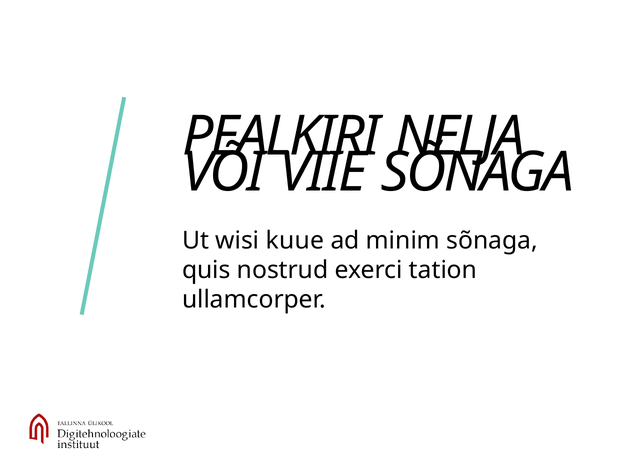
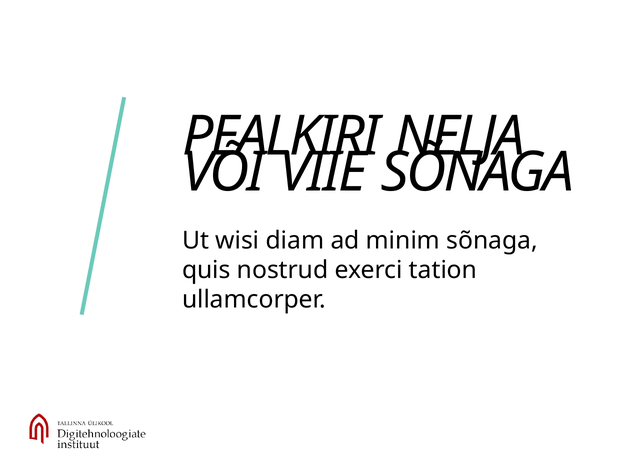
kuue: kuue -> diam (295, 241)
